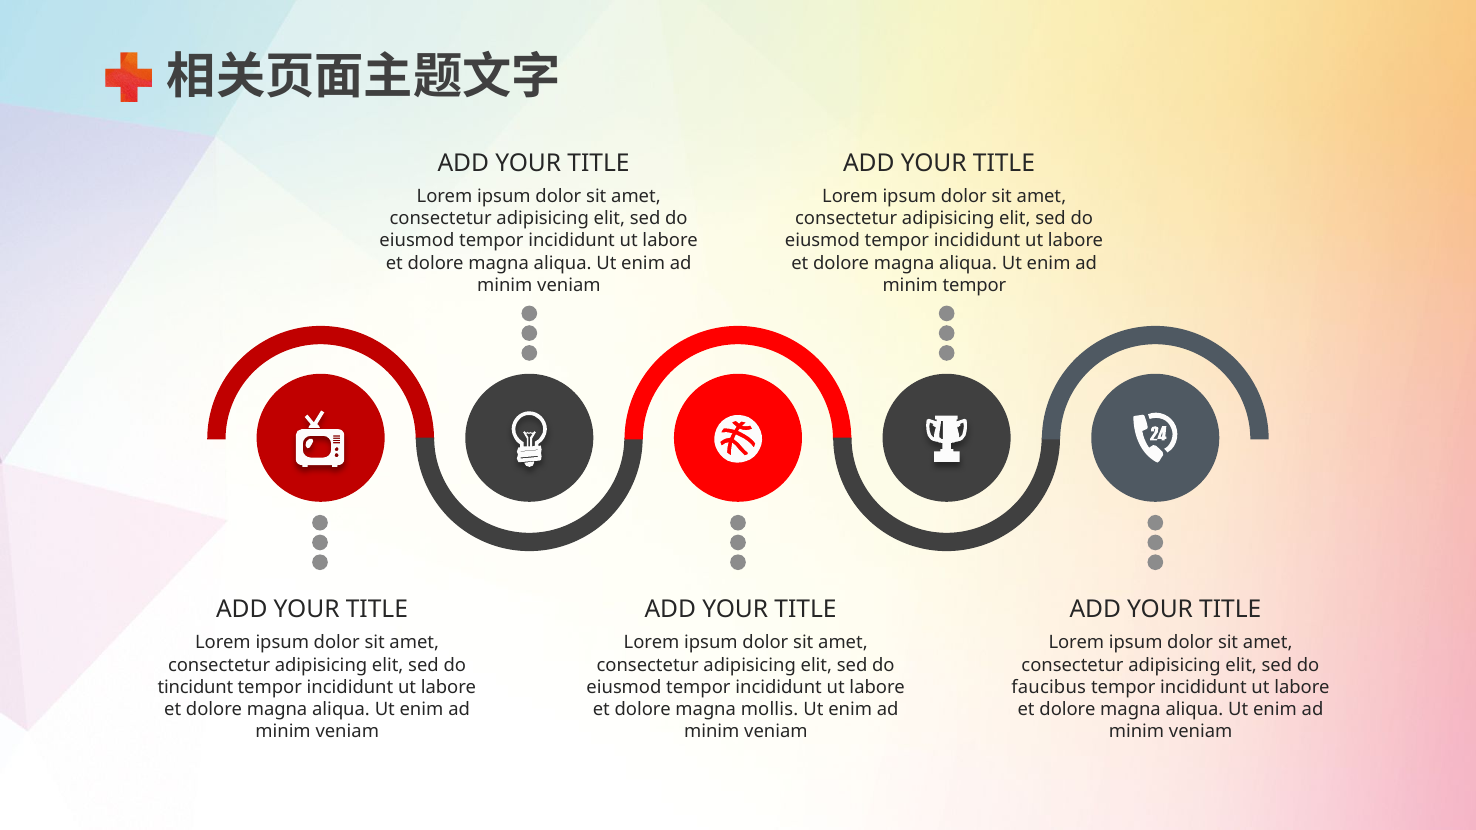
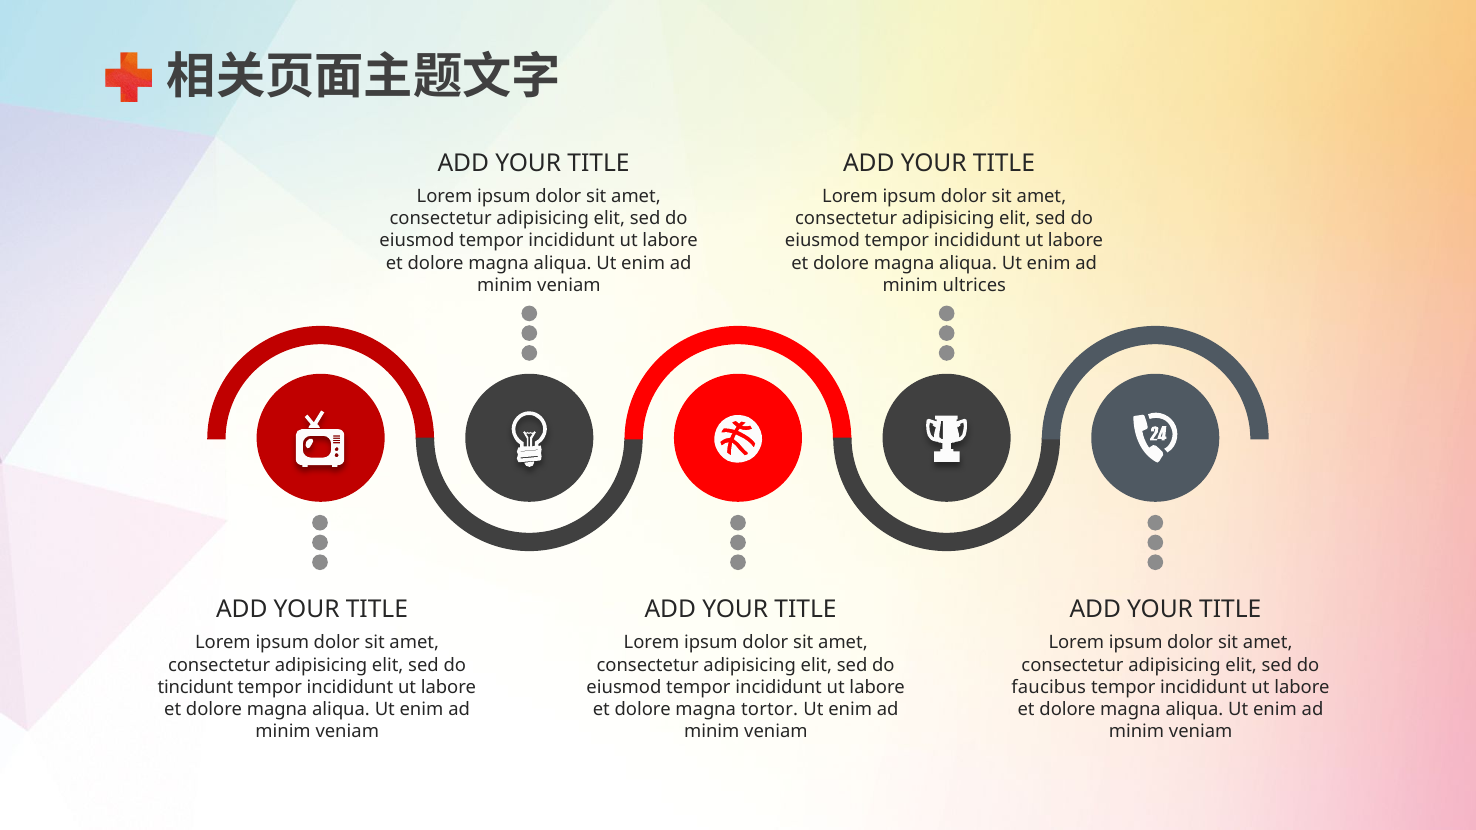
minim tempor: tempor -> ultrices (974, 285)
mollis: mollis -> tortor (770, 709)
